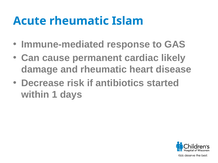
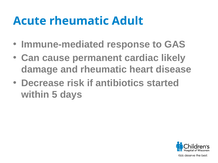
Islam: Islam -> Adult (128, 21)
1: 1 -> 5 (55, 95)
